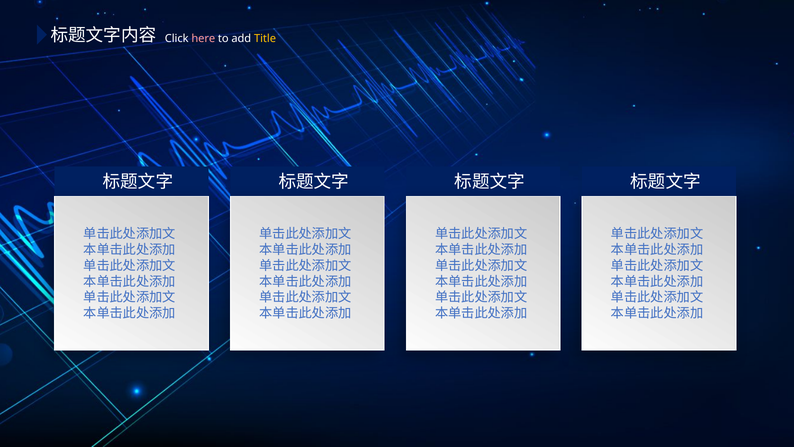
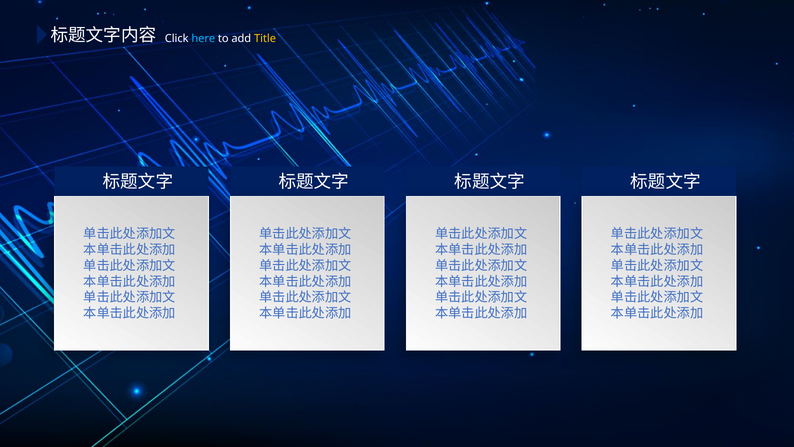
here colour: pink -> light blue (203, 38)
